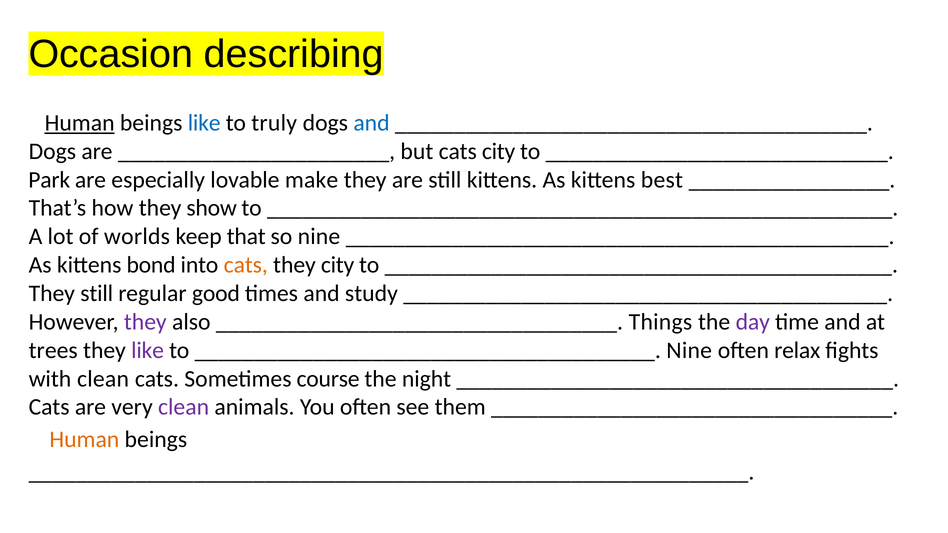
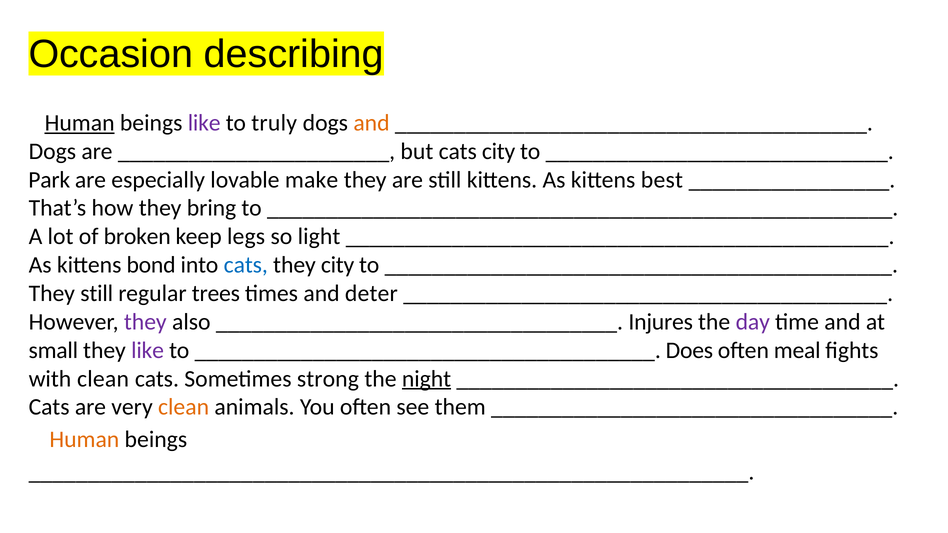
like colour: blue -> purple (204, 123)
and colour: blue -> orange (372, 123)
show: show -> bring (212, 208)
worlds: worlds -> broken (137, 237)
that: that -> legs (246, 237)
so nine: nine -> light (319, 237)
cats colour: orange -> blue (246, 265)
good: good -> trees (216, 294)
study: study -> deter (371, 294)
Things: Things -> Injures (661, 322)
trees: trees -> small (53, 350)
Nine: Nine -> Does (689, 350)
relax: relax -> meal (797, 350)
course: course -> strong (328, 379)
night underline: none -> present (427, 379)
clean colour: purple -> orange (184, 407)
